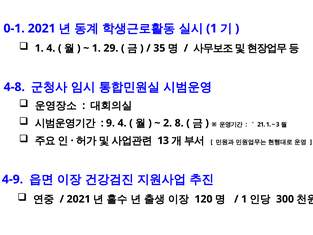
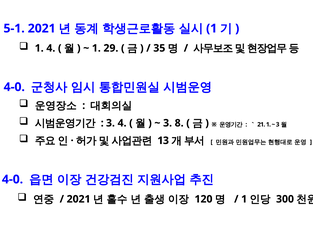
0-1: 0-1 -> 5-1 (14, 28)
4-8: 4-8 -> 4-0 (14, 87)
9: 9 -> 3 (110, 123)
2: 2 -> 3 (168, 123)
4-9: 4-9 -> 4-0 (13, 179)
